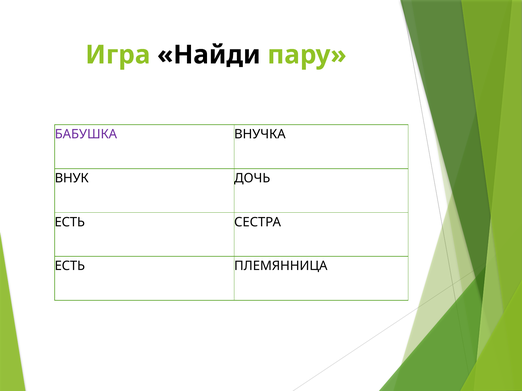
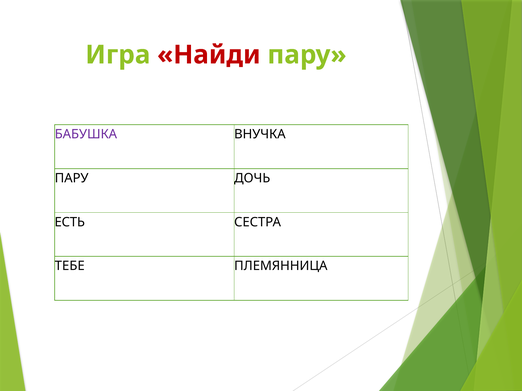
Найди colour: black -> red (209, 55)
ВНУК: ВНУК -> ПАРУ (72, 178)
ЕСТЬ: ЕСТЬ -> ТЕБЕ (70, 266)
